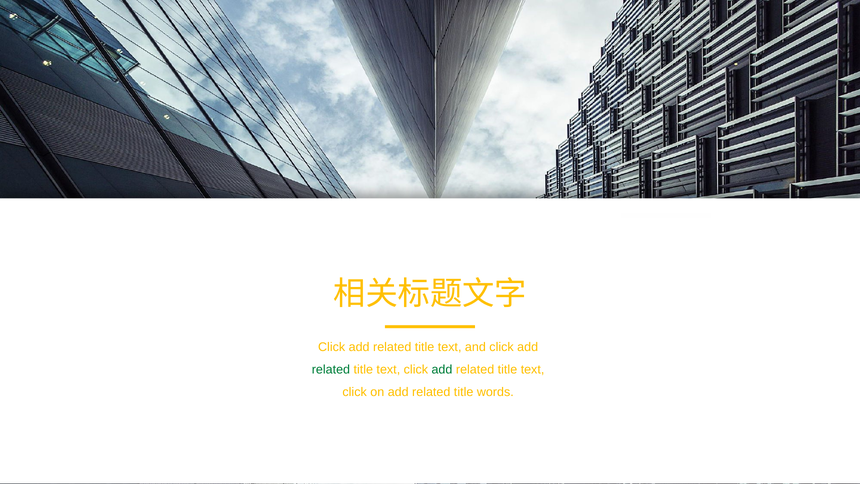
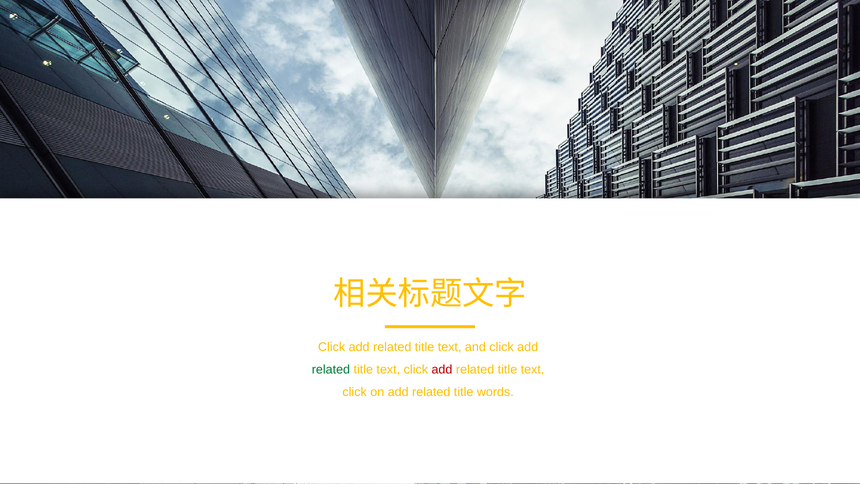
add colour: green -> red (442, 369)
